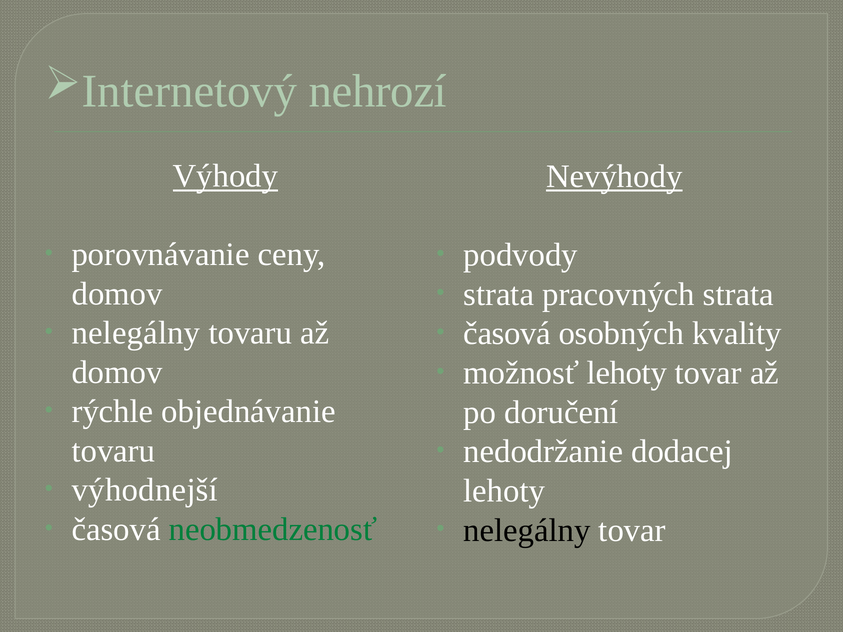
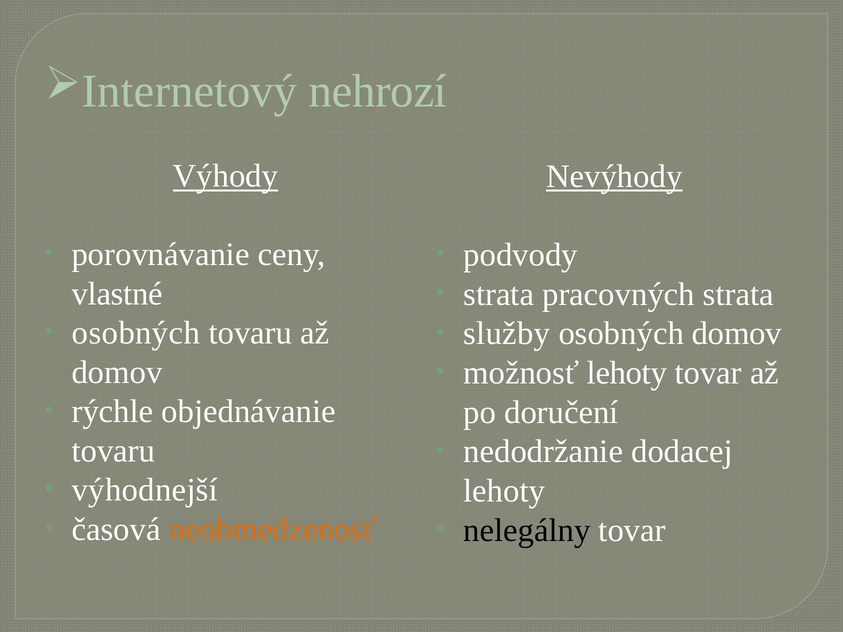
domov: domov -> vlastné (117, 294)
nelegálny: nelegálny -> osobných (136, 333)
časová: časová -> služby (507, 334)
osobných kvality: kvality -> domov (737, 334)
neobmedzenosť colour: green -> orange (273, 530)
